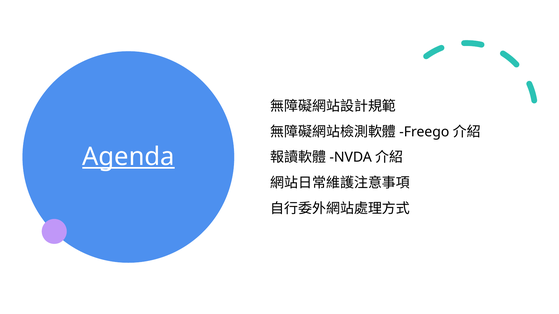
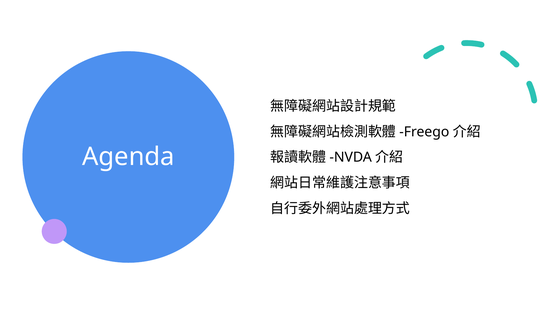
Agenda underline: present -> none (128, 157)
